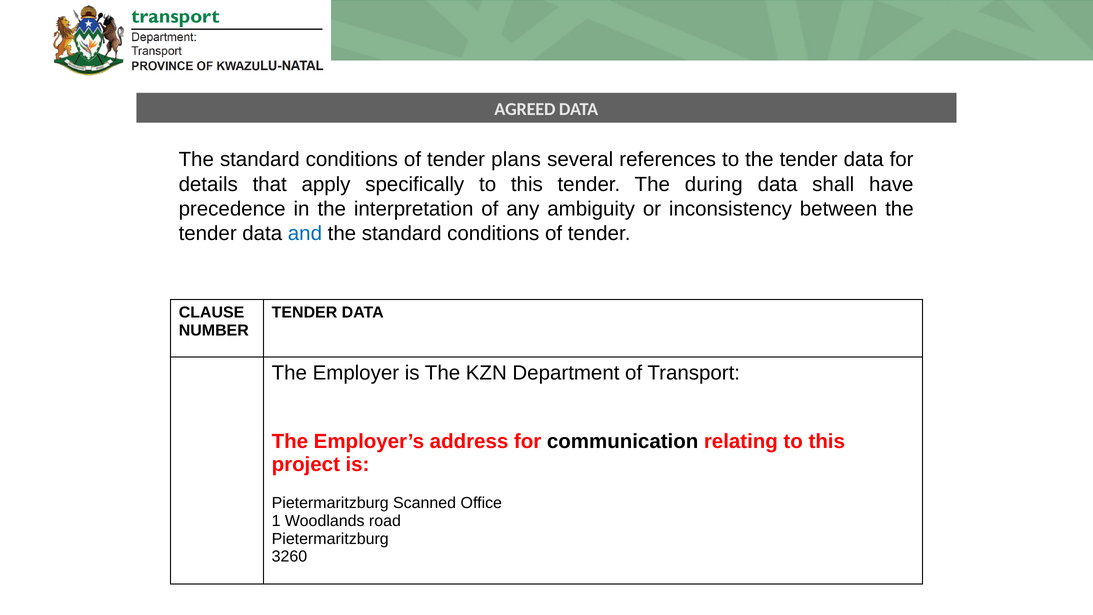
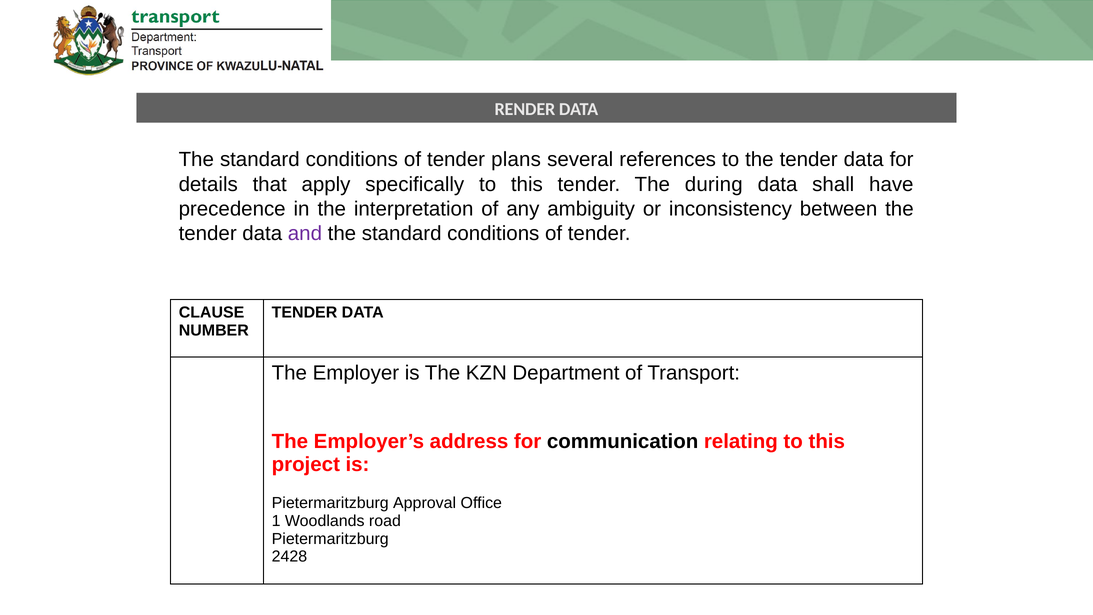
AGREED: AGREED -> RENDER (525, 109)
and colour: blue -> purple (305, 233)
Scanned: Scanned -> Approval (425, 503)
3260: 3260 -> 2428 (289, 556)
